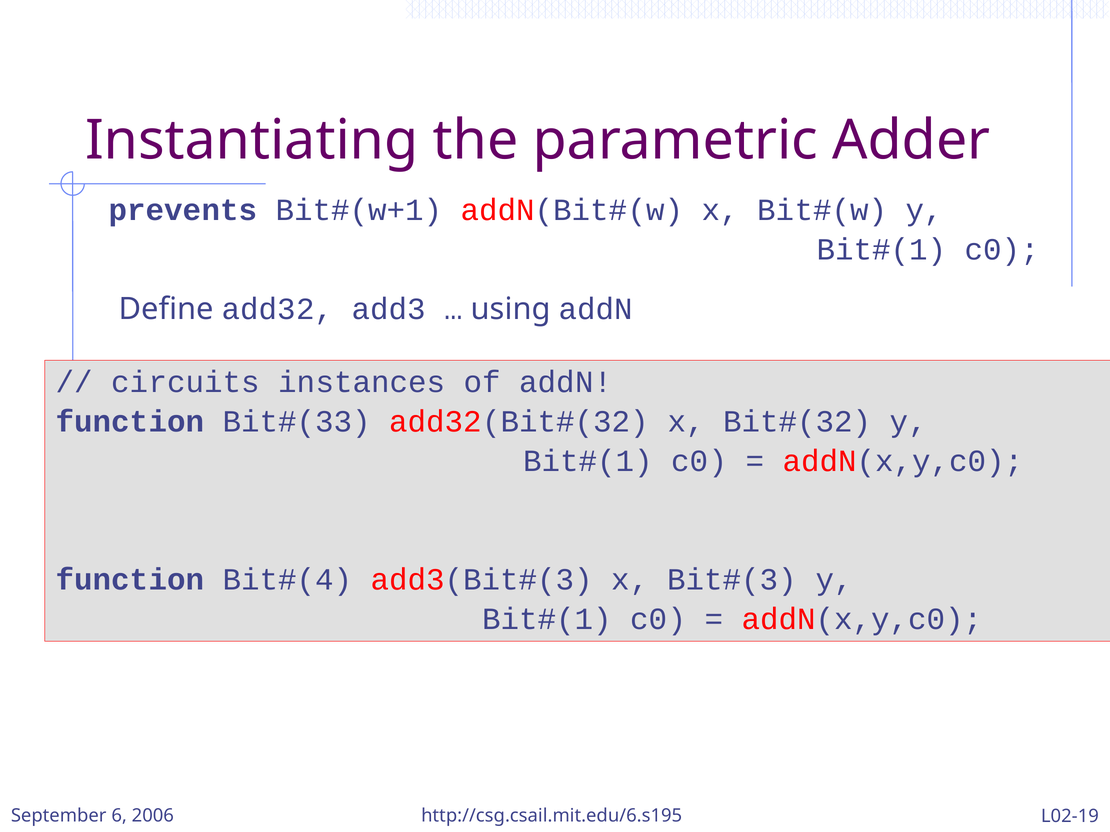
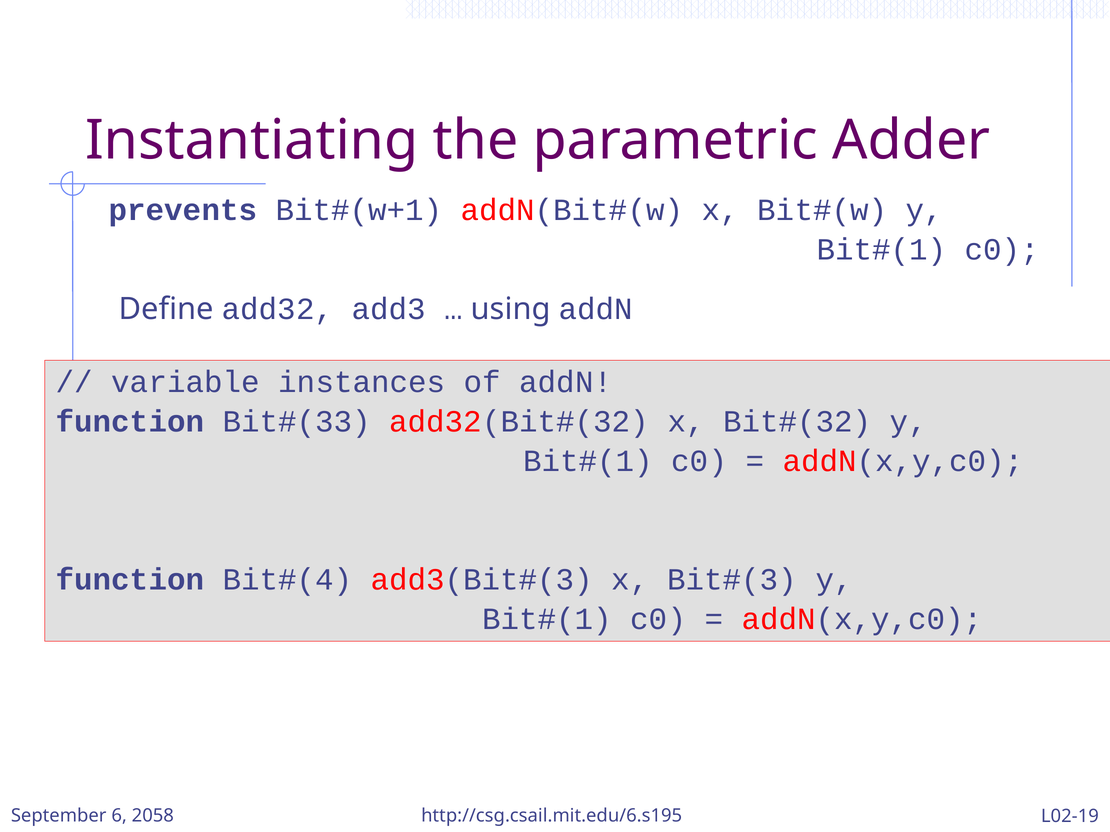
circuits: circuits -> variable (186, 382)
2006: 2006 -> 2058 (153, 816)
